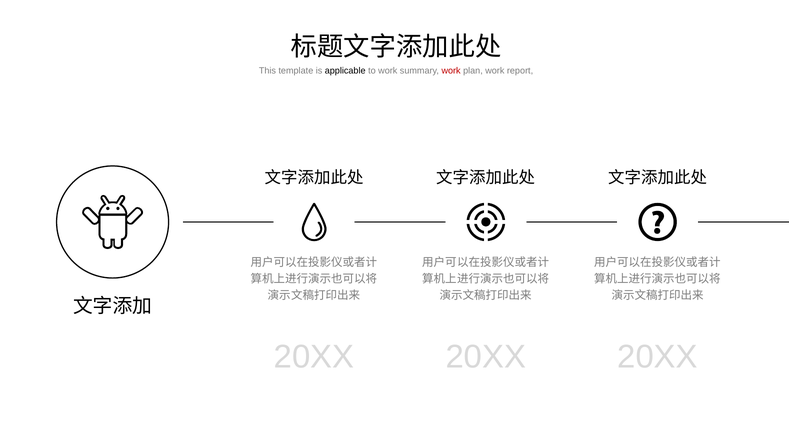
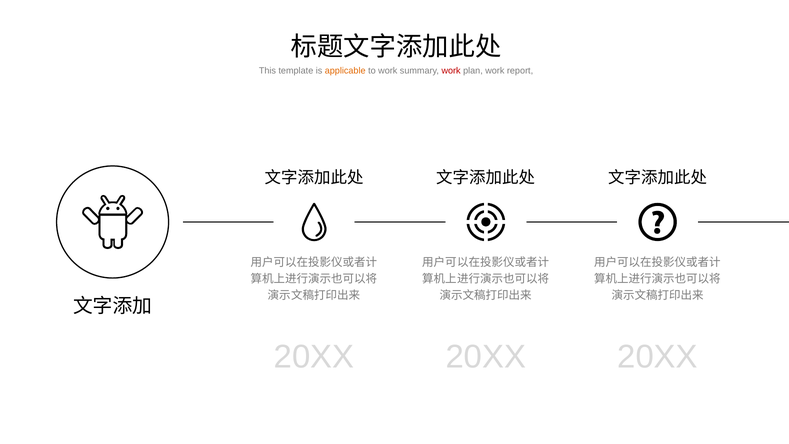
applicable colour: black -> orange (345, 70)
